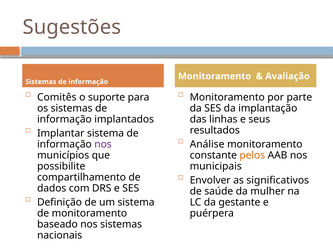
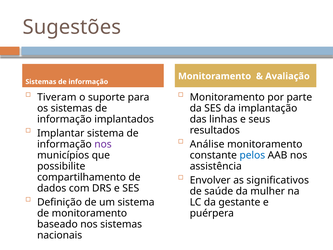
Comitês: Comitês -> Tiveram (57, 97)
pelos colour: orange -> blue (252, 155)
municipais: municipais -> assistência (216, 166)
